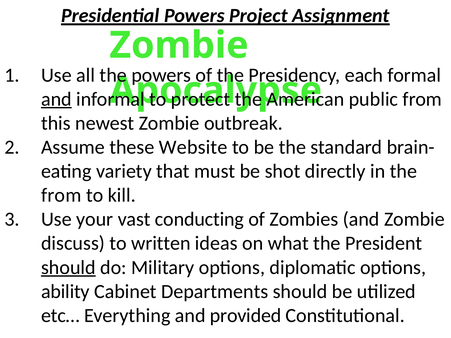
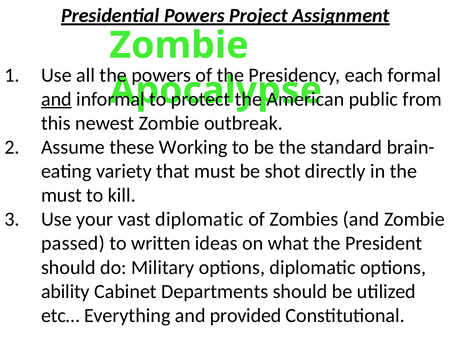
Website: Website -> Working (193, 147)
from: from -> must (61, 195)
vast conducting: conducting -> diplomatic (199, 219)
discuss: discuss -> passed (73, 244)
should underline: present -> none (68, 268)
